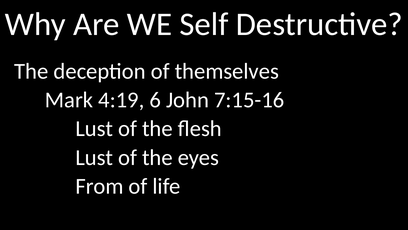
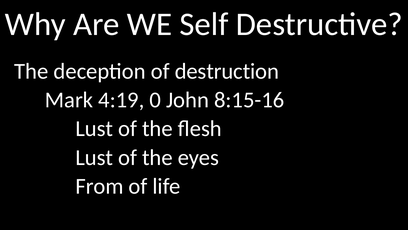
themselves: themselves -> destruction (227, 71)
6: 6 -> 0 (155, 100)
7:15-16: 7:15-16 -> 8:15-16 (249, 100)
